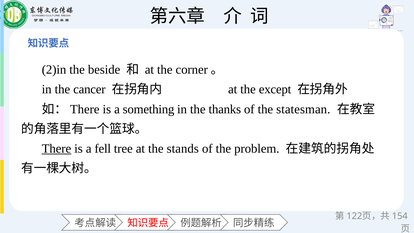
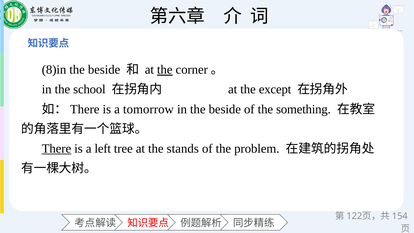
2)in: 2)in -> 8)in (54, 70)
the underline: none -> present (165, 70)
cancer: cancer -> school (89, 89)
something: something -> tomorrow (148, 109)
in the thanks: thanks -> beside (225, 109)
statesman: statesman -> something (303, 109)
fell: fell -> left (103, 149)
